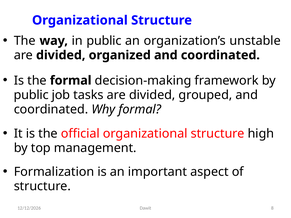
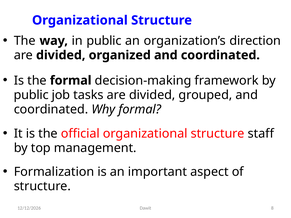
unstable: unstable -> direction (255, 41)
high: high -> staff (261, 134)
